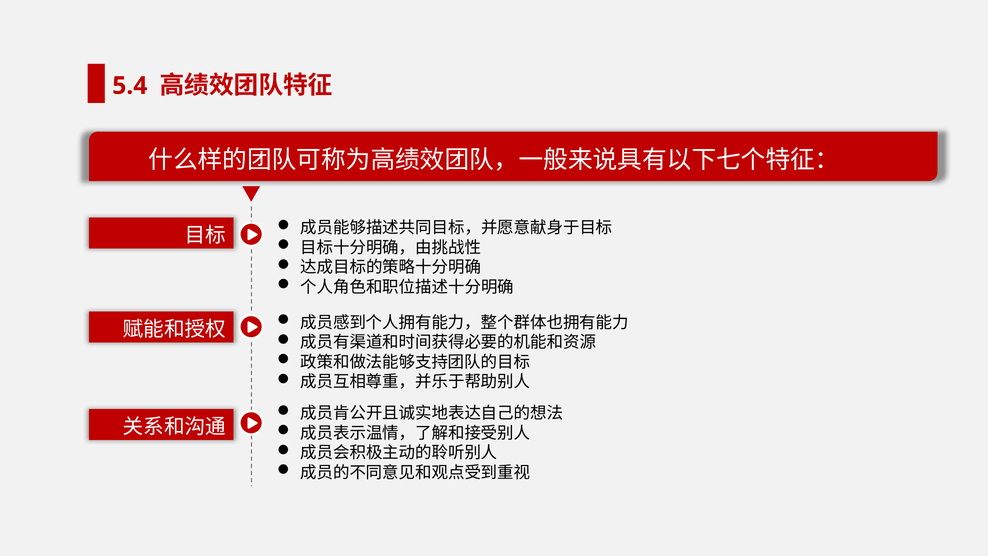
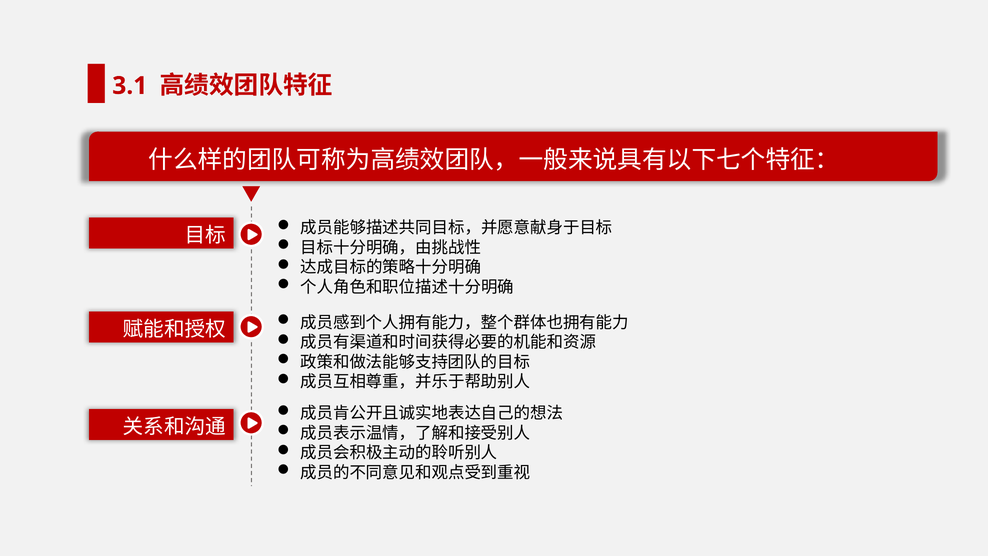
5.4: 5.4 -> 3.1 (130, 86)
